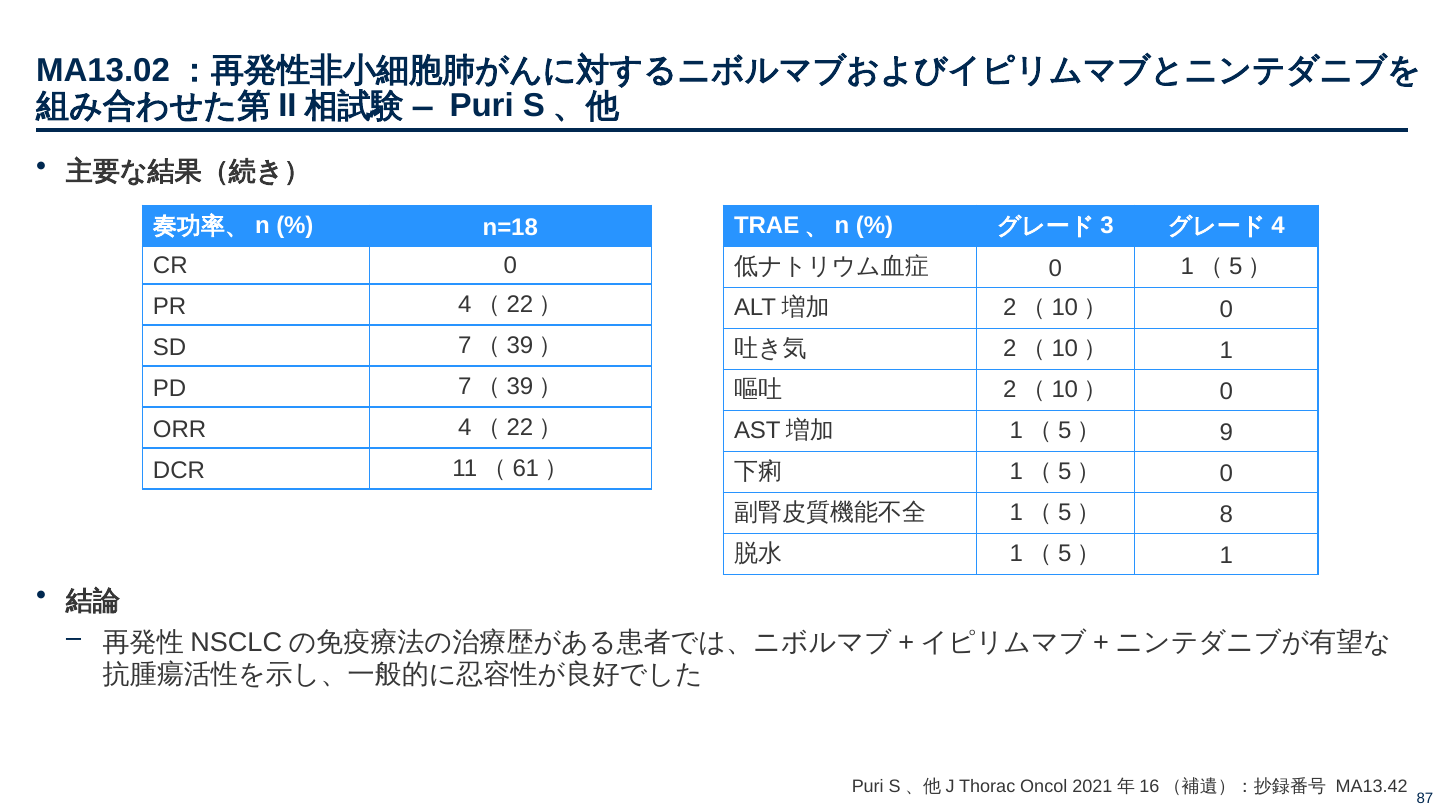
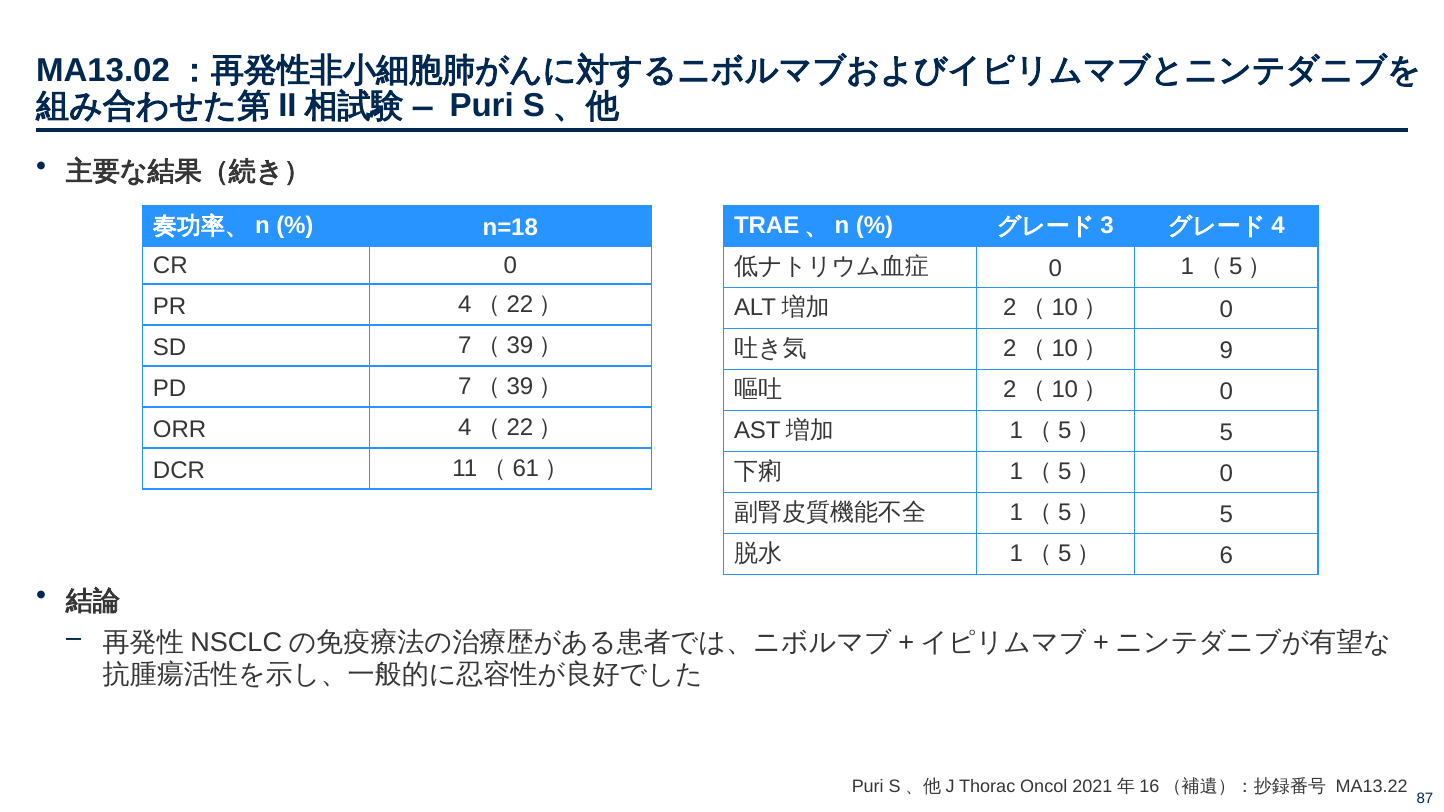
2（10） 1: 1 -> 9 (1226, 351)
9: 9 -> 5 (1226, 433)
8: 8 -> 5 (1226, 515)
1（5） 1: 1 -> 6 (1226, 556)
MA13.42: MA13.42 -> MA13.22 (1372, 786)
